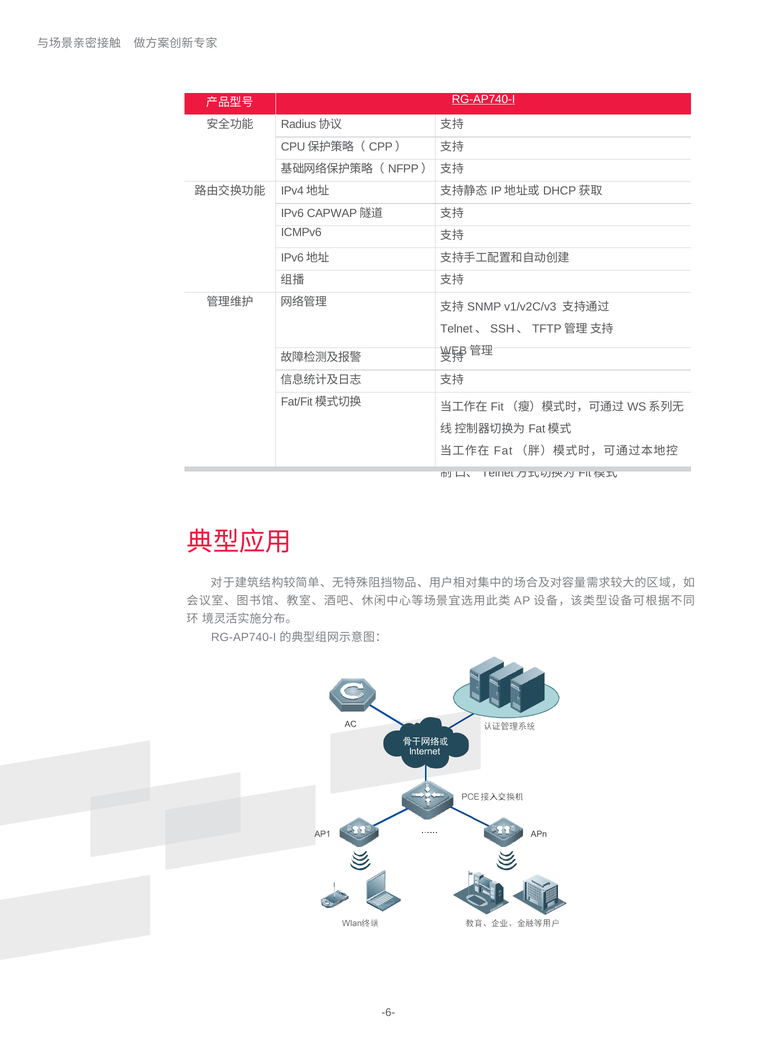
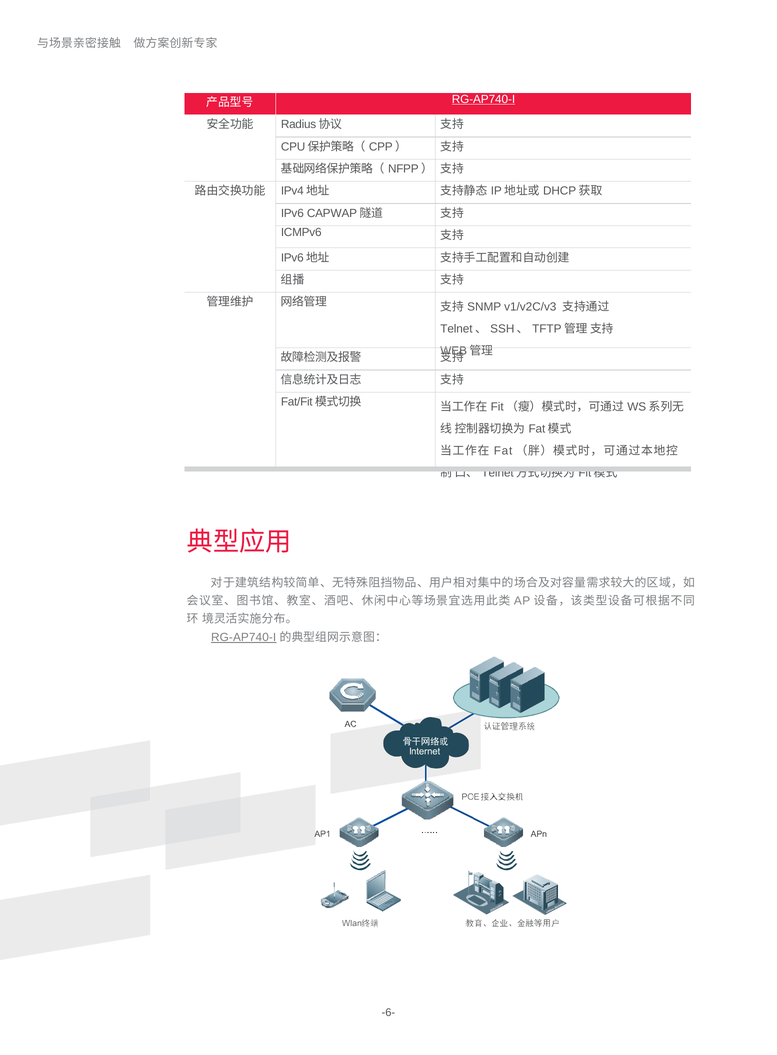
RG-AP740-I underline: none -> present (244, 637)
